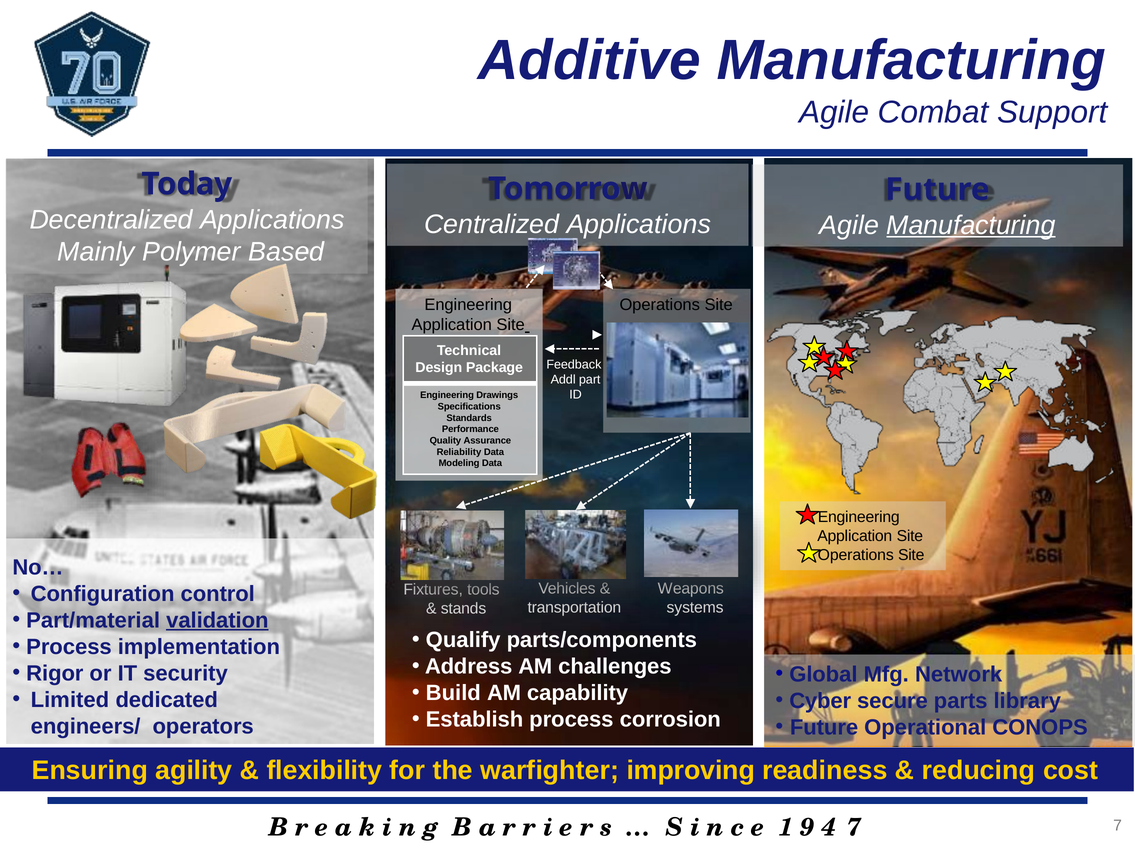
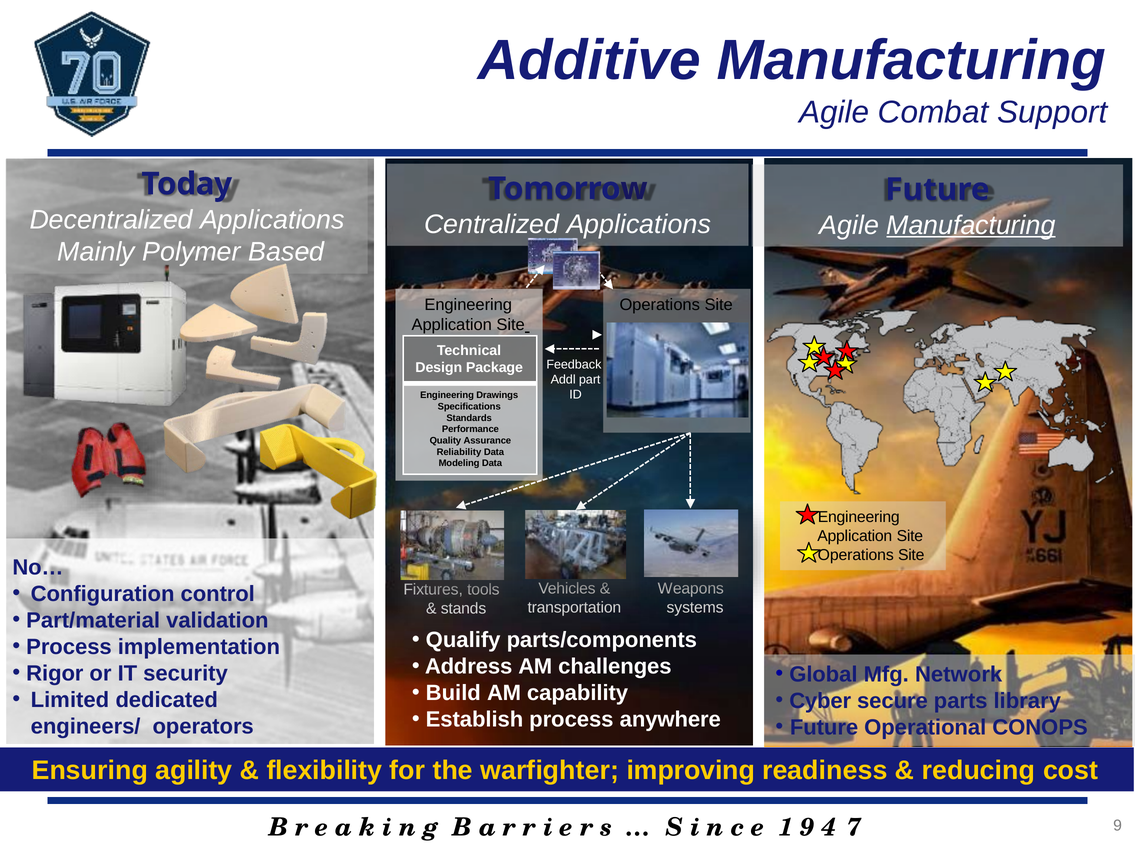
validation underline: present -> none (217, 621)
corrosion: corrosion -> anywhere (670, 720)
7 7: 7 -> 9 (1118, 826)
